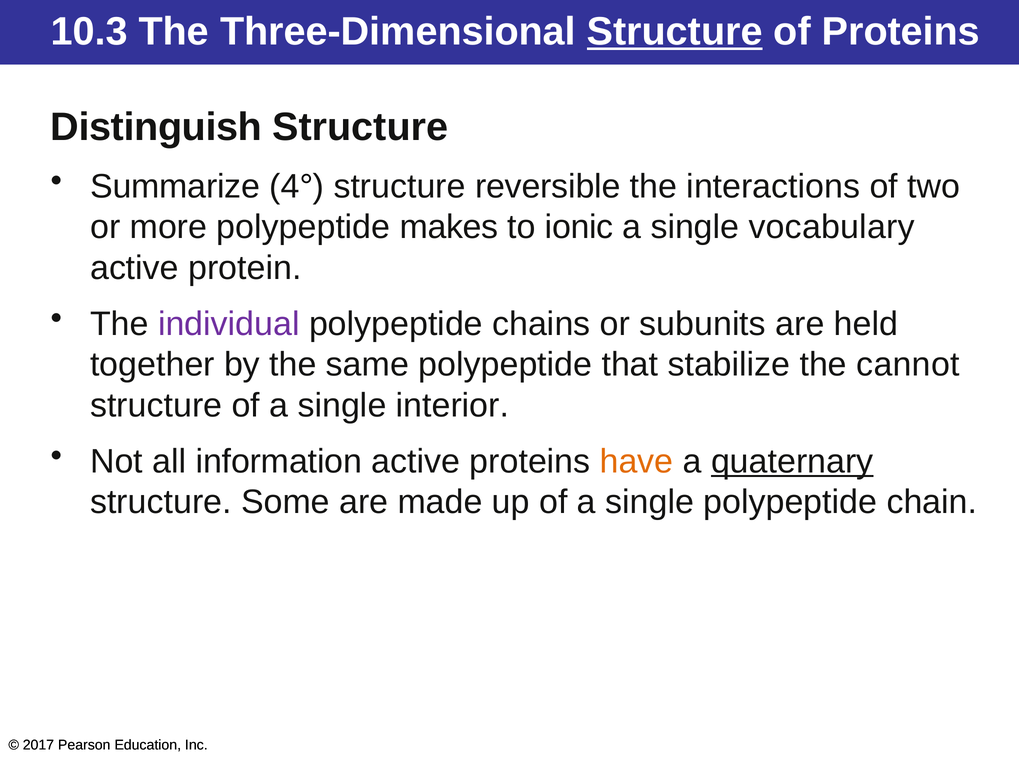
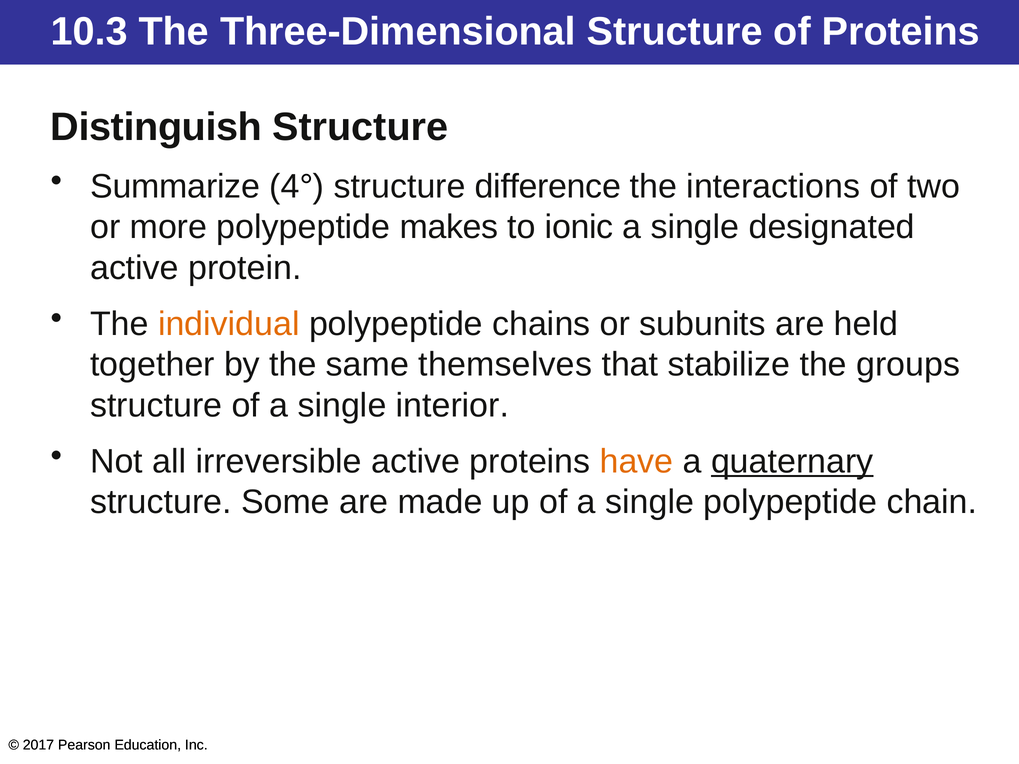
Structure underline: present -> none (675, 32)
reversible: reversible -> difference (548, 186)
vocabulary: vocabulary -> designated (832, 227)
individual colour: purple -> orange (229, 324)
same polypeptide: polypeptide -> themselves (505, 365)
cannot: cannot -> groups (908, 365)
information: information -> irreversible (279, 462)
